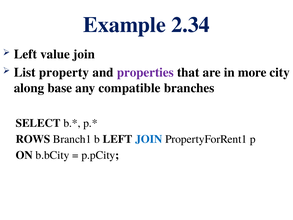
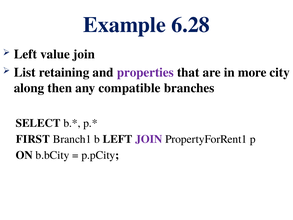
2.34: 2.34 -> 6.28 (191, 25)
property: property -> retaining (64, 72)
base: base -> then (60, 88)
ROWS: ROWS -> FIRST (33, 139)
JOIN colour: blue -> purple (149, 139)
